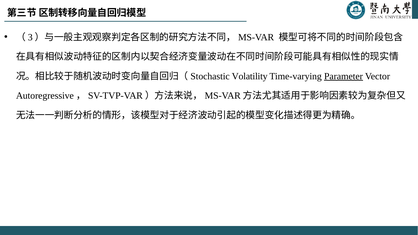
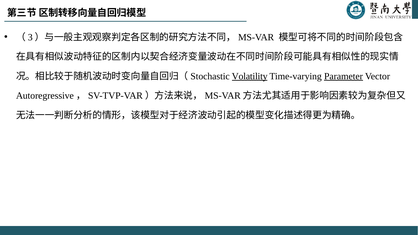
Volatility underline: none -> present (250, 76)
